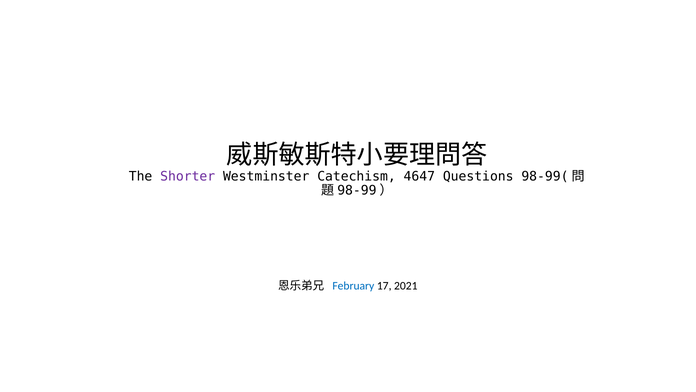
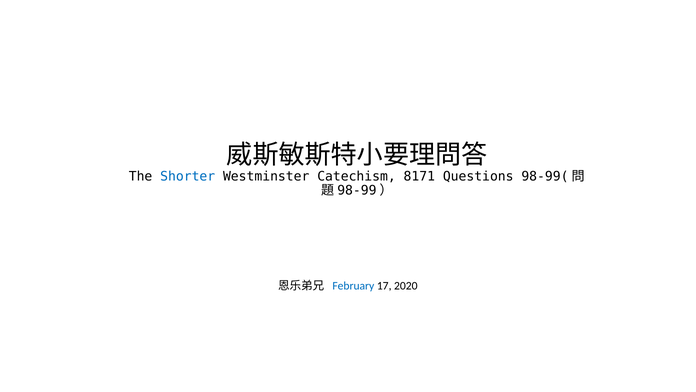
Shorter colour: purple -> blue (188, 176)
4647: 4647 -> 8171 (419, 176)
2021: 2021 -> 2020 (406, 286)
